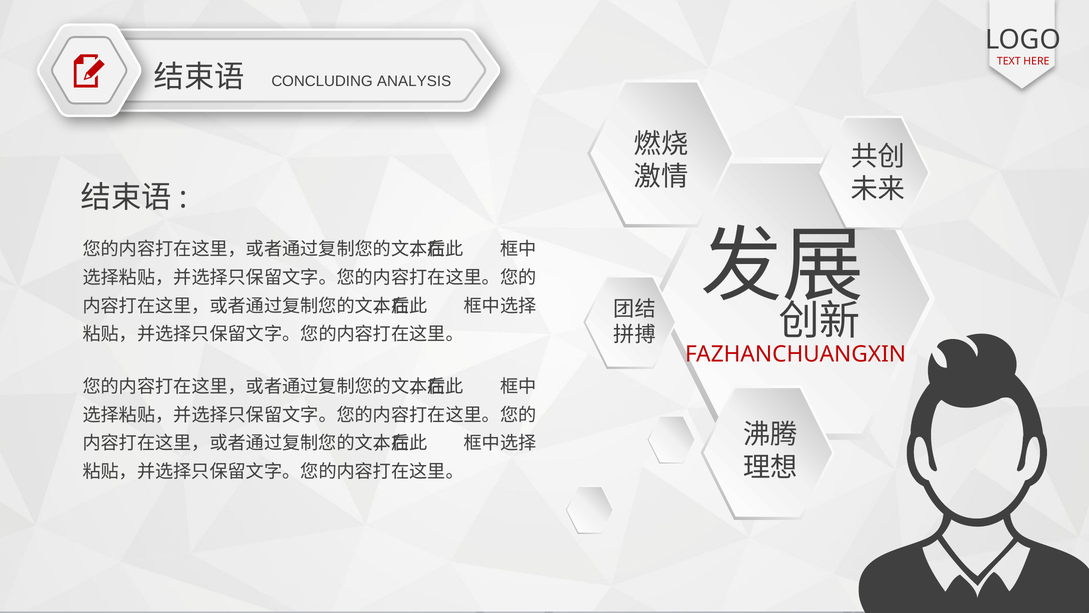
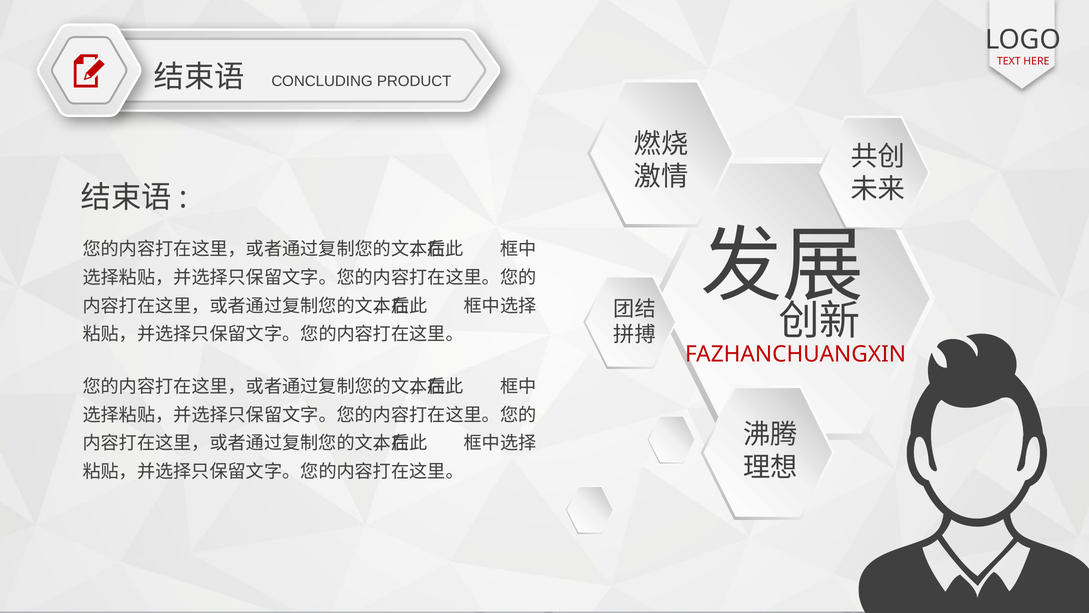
ANALYSIS: ANALYSIS -> PRODUCT (414, 81)
